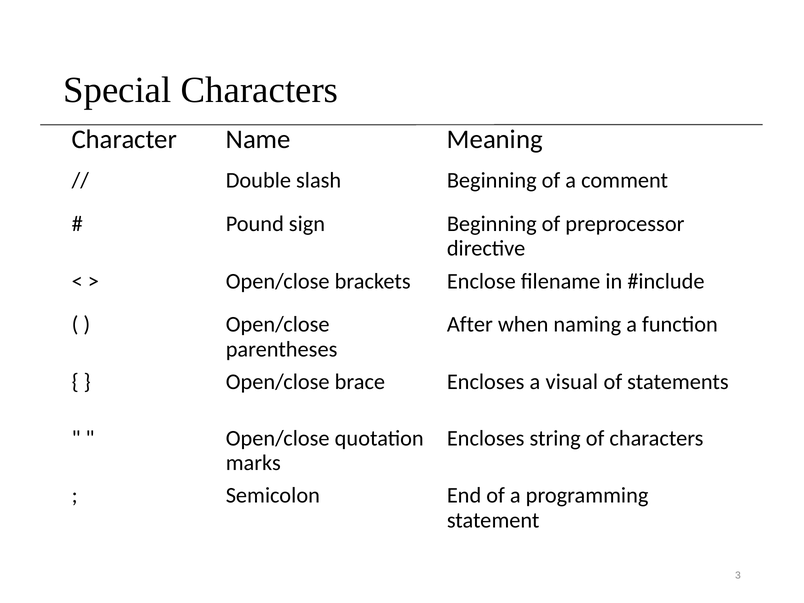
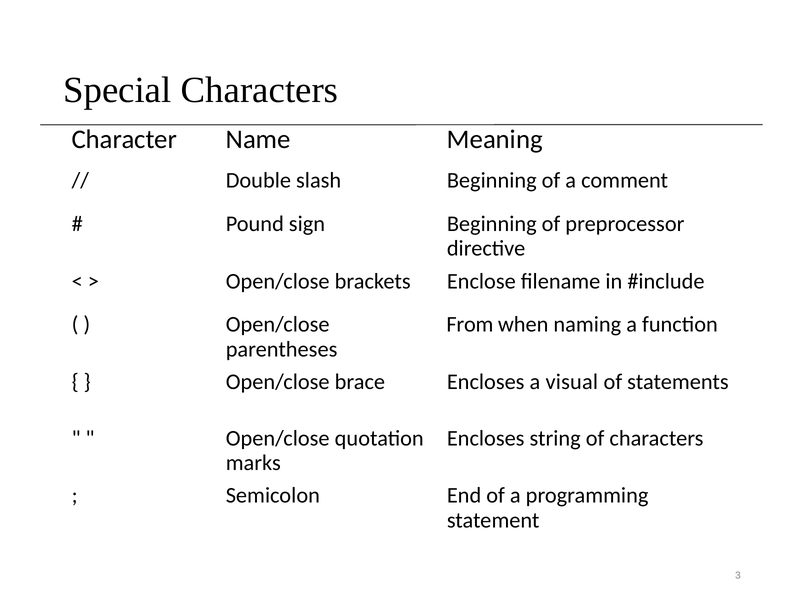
After: After -> From (470, 325)
